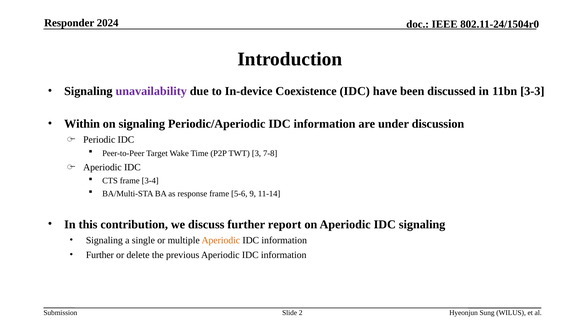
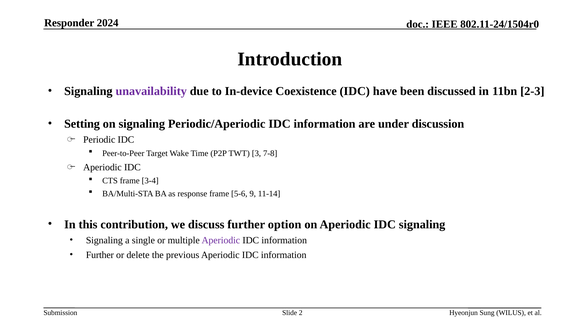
3-3: 3-3 -> 2-3 (532, 91)
Within: Within -> Setting (82, 124)
report: report -> option (285, 225)
Aperiodic colour: orange -> purple (221, 240)
